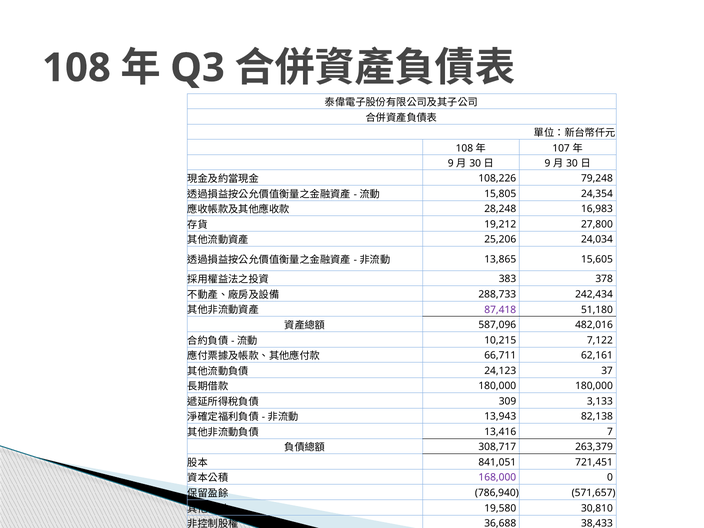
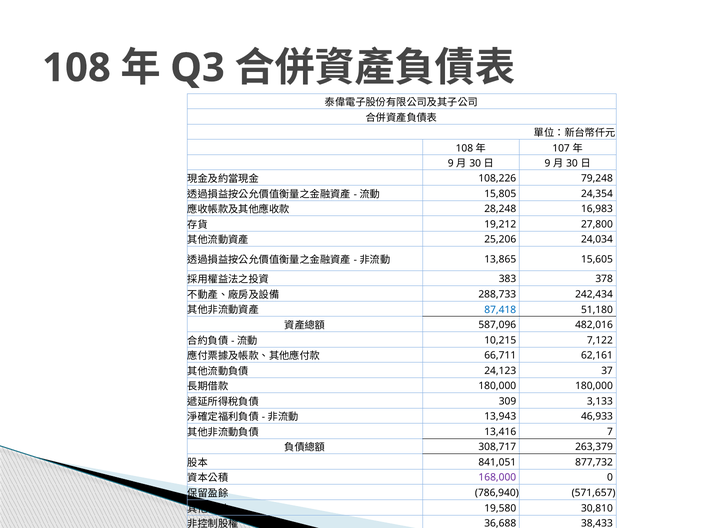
87,418 colour: purple -> blue (500, 310)
82,138: 82,138 -> 46,933 (597, 417)
721,451: 721,451 -> 877,732 (594, 462)
